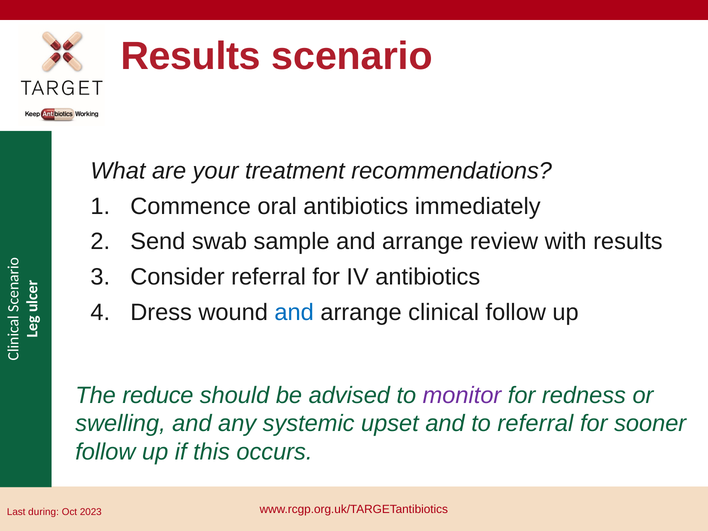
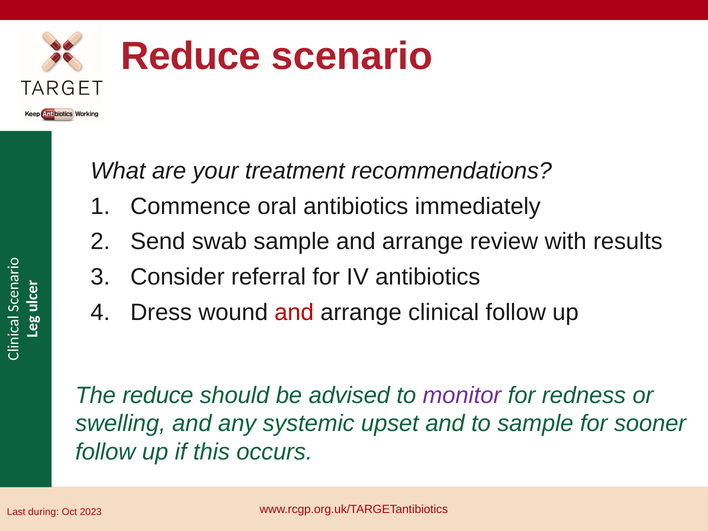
Results: Results -> Reduce (191, 56)
and colour: blue -> red (294, 312)
to referral: referral -> sample (535, 424)
